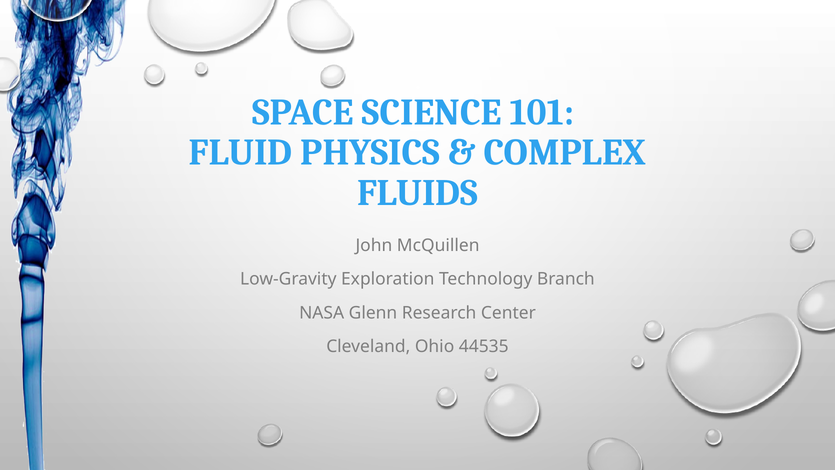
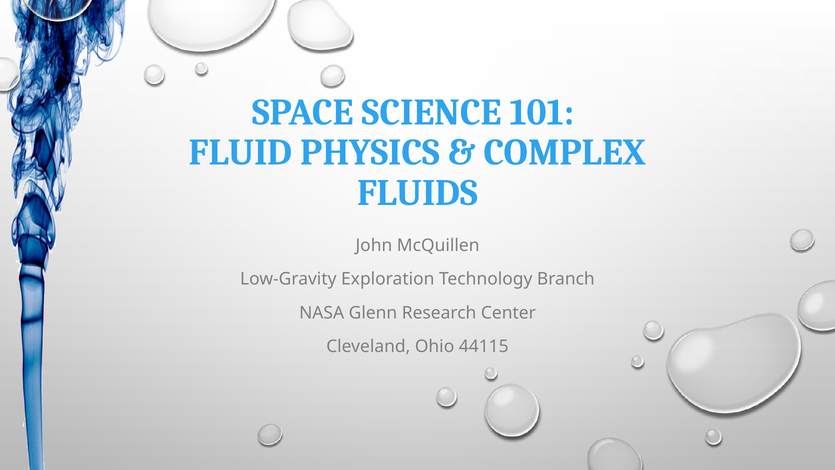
44535: 44535 -> 44115 (484, 346)
